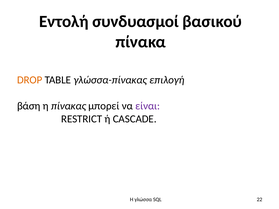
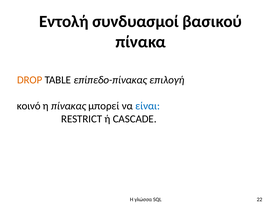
γλώσσα-πίνακας: γλώσσα-πίνακας -> επίπεδο-πίνακας (110, 80)
βάση: βάση -> κοινό (29, 106)
είναι colour: purple -> blue (148, 106)
